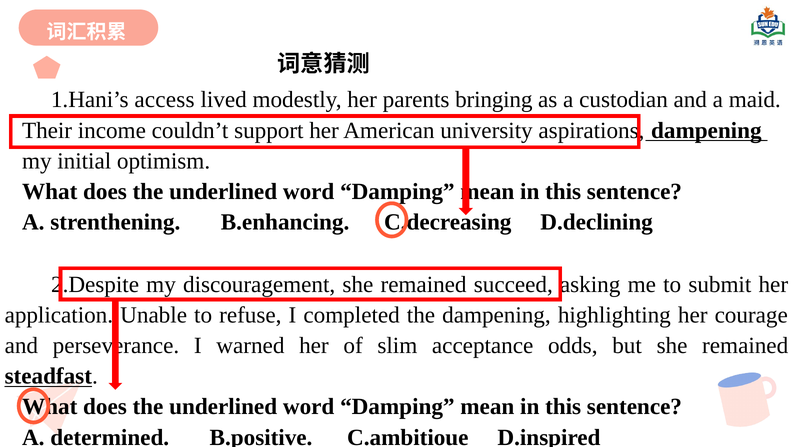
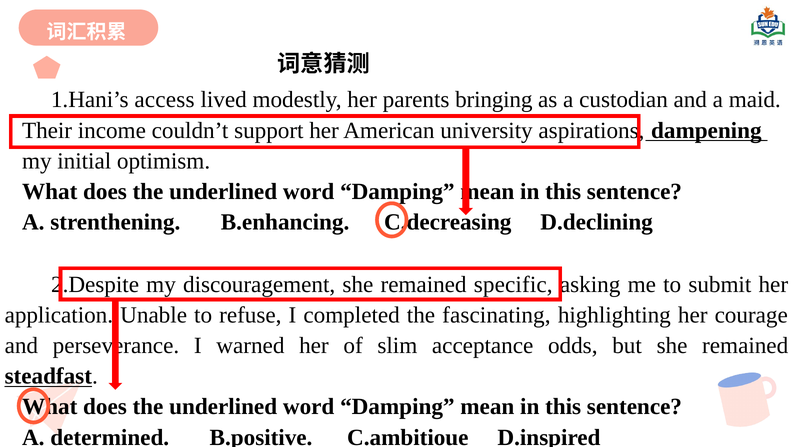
succeed: succeed -> specific (513, 285)
the dampening: dampening -> fascinating (496, 315)
